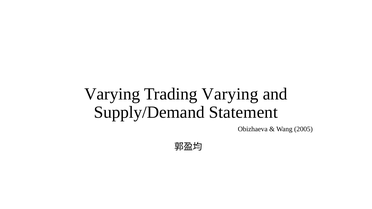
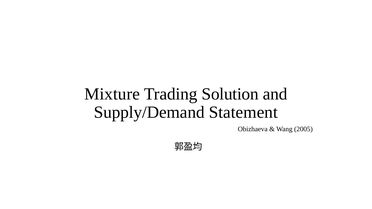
Varying: Varying -> Mixture (112, 94)
Trading Varying: Varying -> Solution (230, 94)
